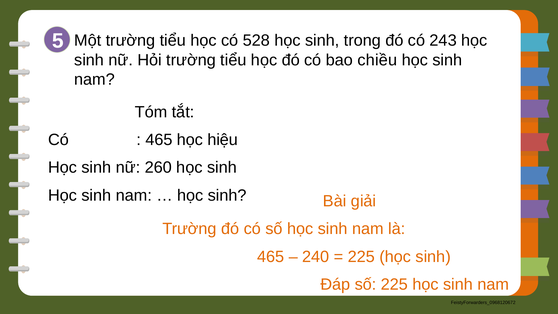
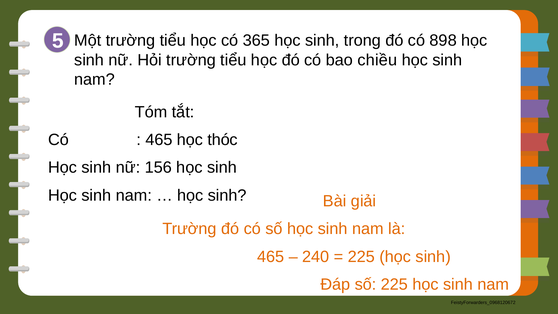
528: 528 -> 365 (256, 40)
243: 243 -> 898 (443, 40)
hiệu: hiệu -> thóc (223, 140)
260: 260 -> 156 (158, 167)
